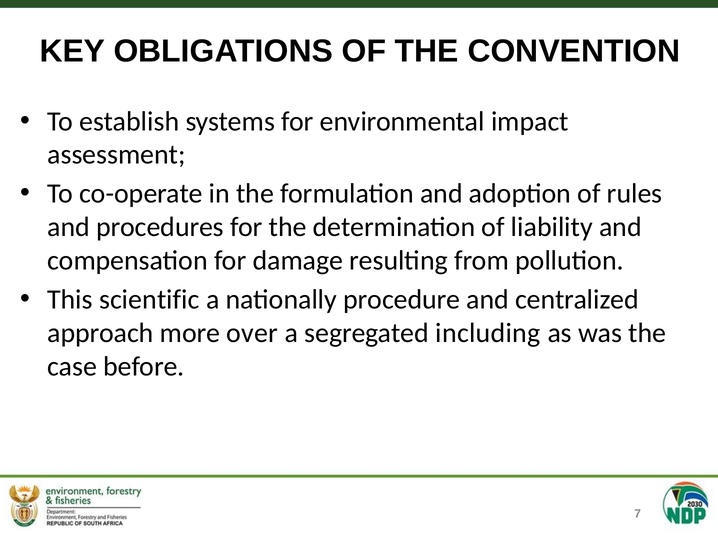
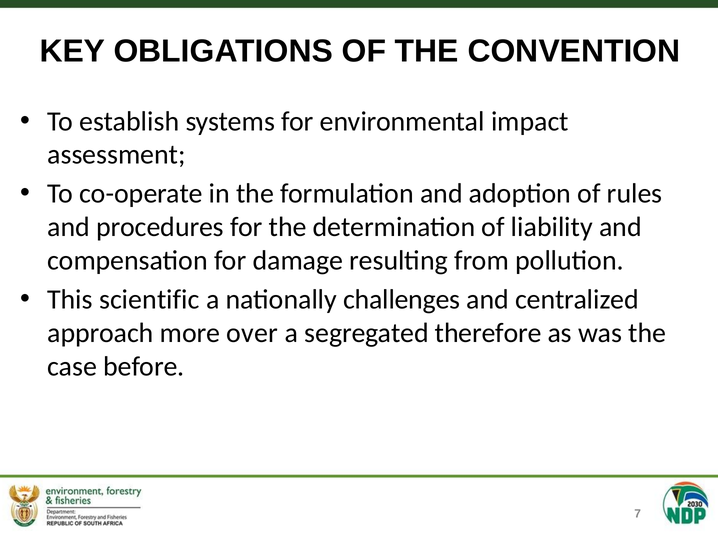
procedure: procedure -> challenges (402, 300)
including: including -> therefore (488, 333)
